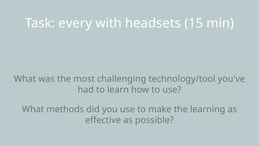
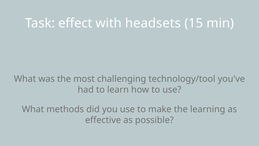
every: every -> effect (75, 23)
